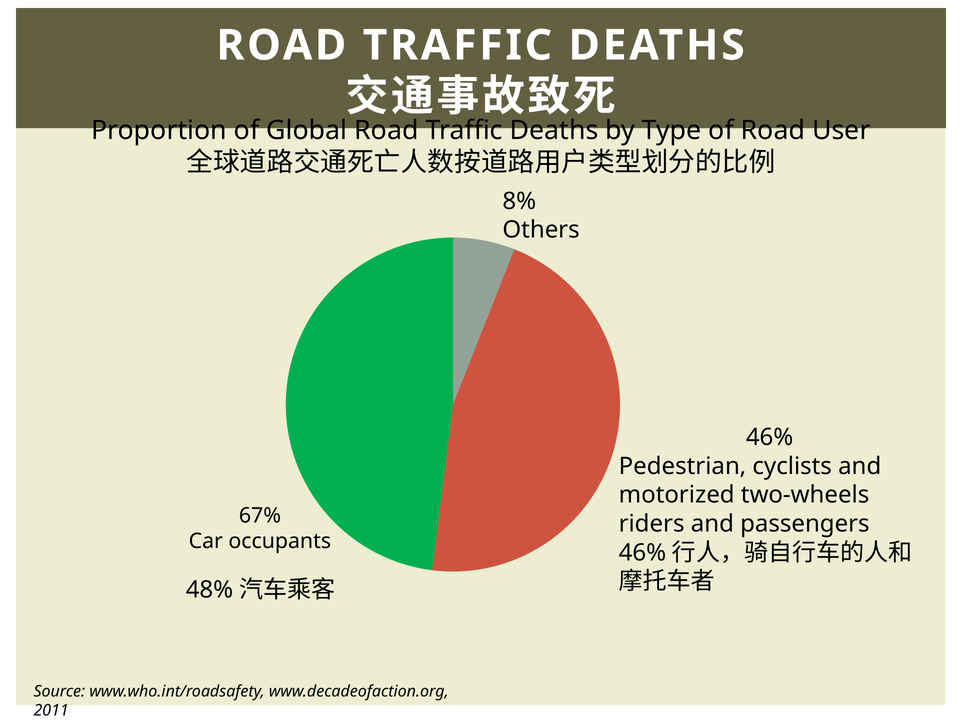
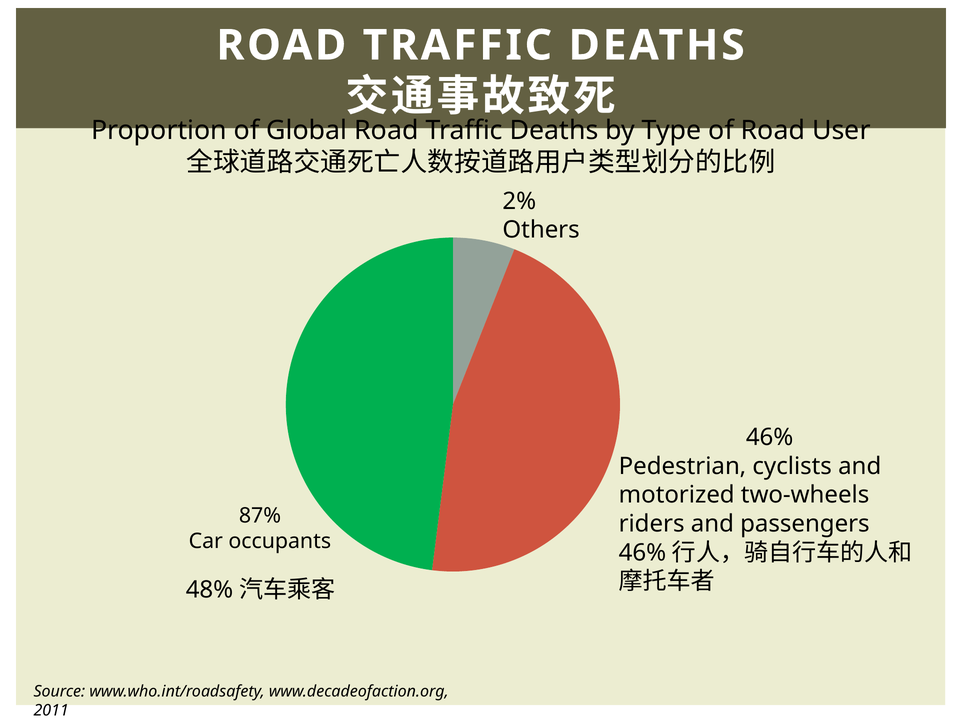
8%: 8% -> 2% (519, 201)
67%: 67% -> 87% (260, 516)
